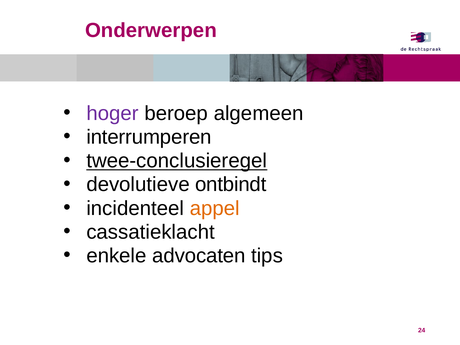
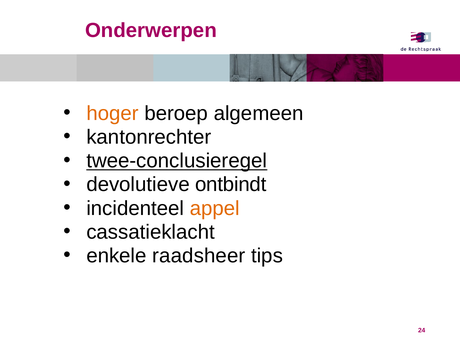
hoger colour: purple -> orange (113, 113)
interrumperen: interrumperen -> kantonrechter (149, 137)
advocaten: advocaten -> raadsheer (199, 256)
